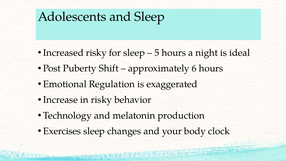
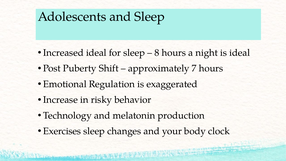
Increased risky: risky -> ideal (96, 53)
5: 5 -> 8 (157, 53)
6: 6 -> 7 (194, 68)
